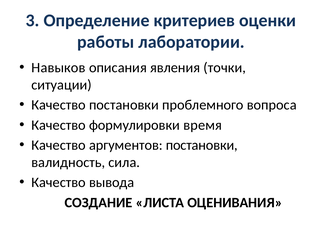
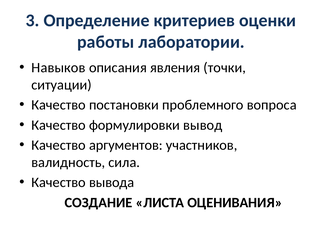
время: время -> вывод (203, 125)
аргументов постановки: постановки -> участников (202, 145)
